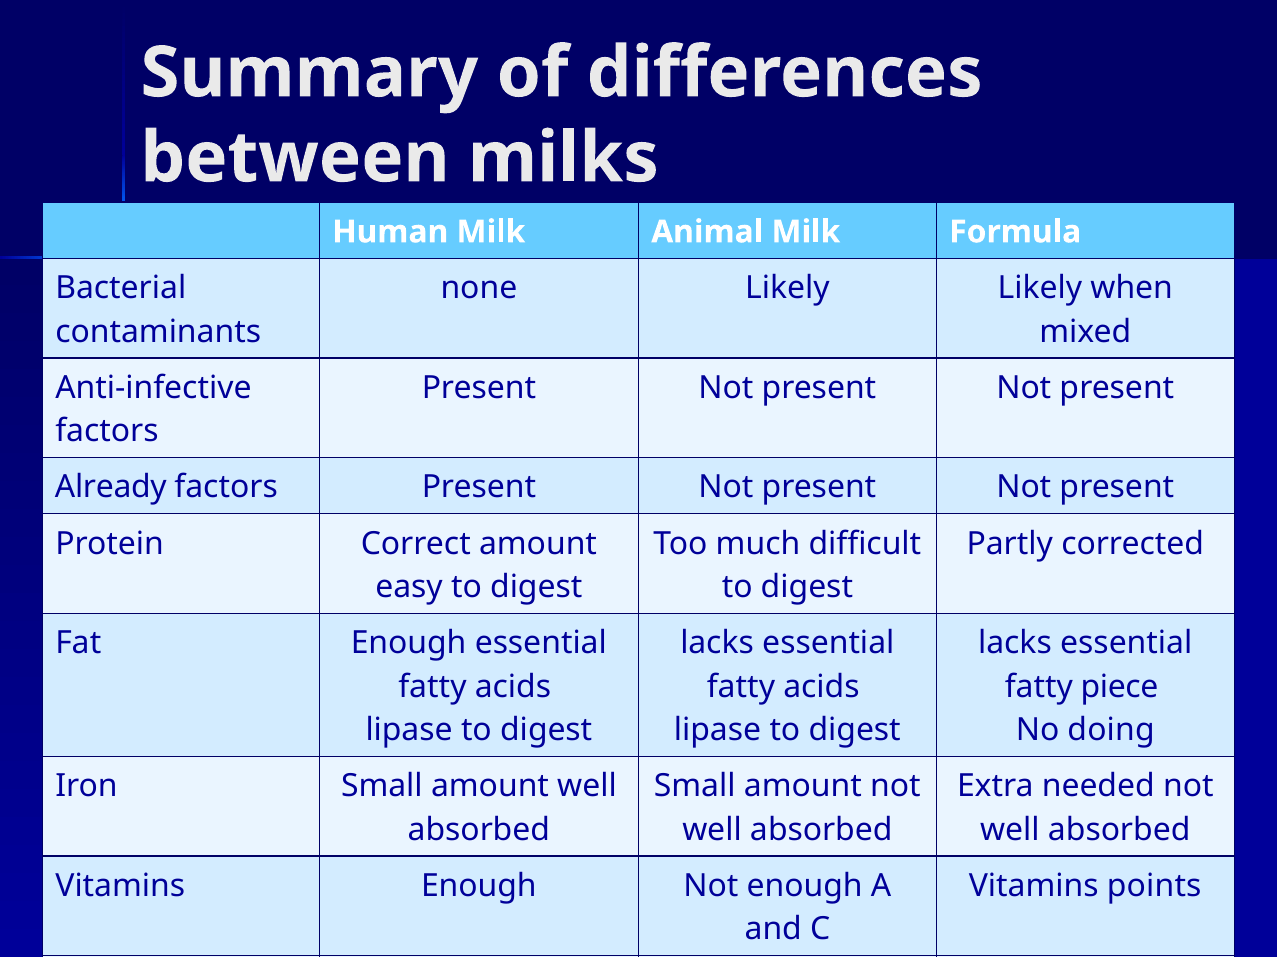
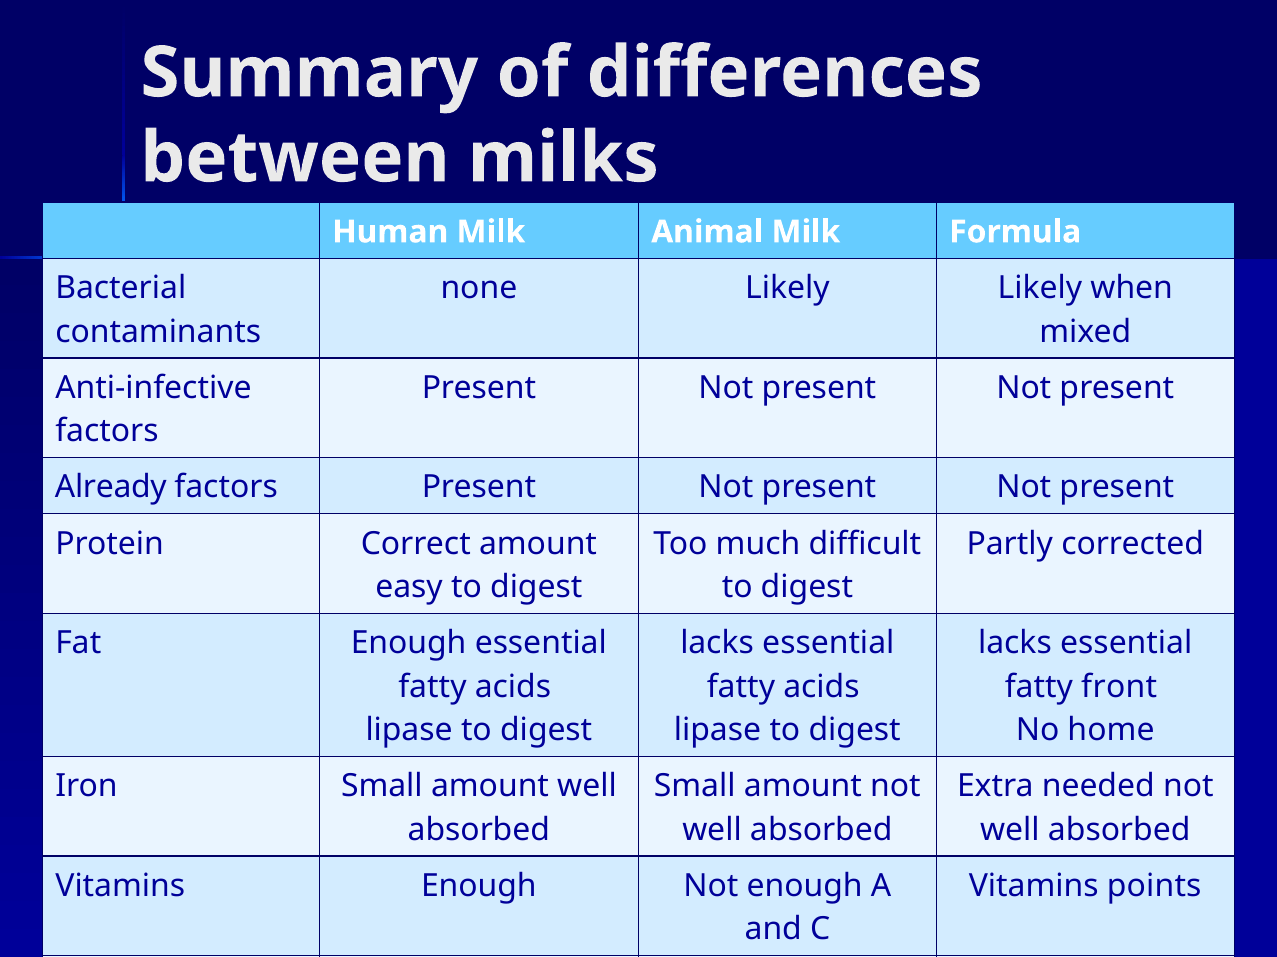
piece: piece -> front (1119, 687)
doing: doing -> home (1111, 731)
